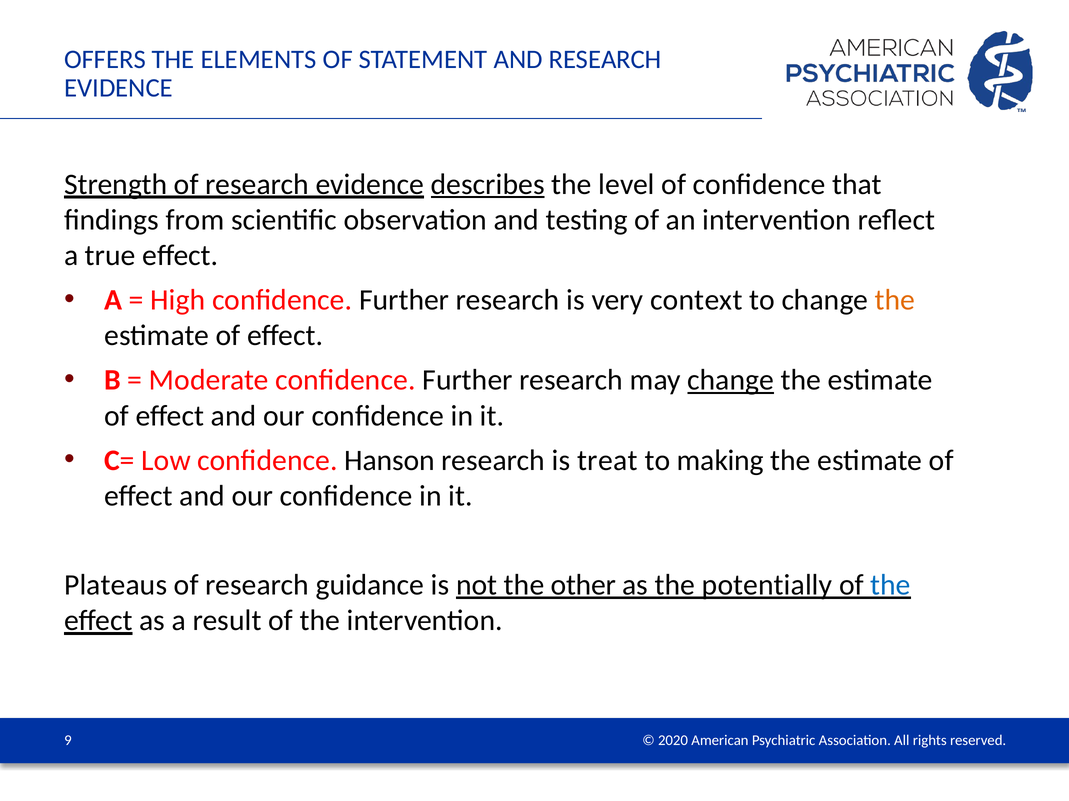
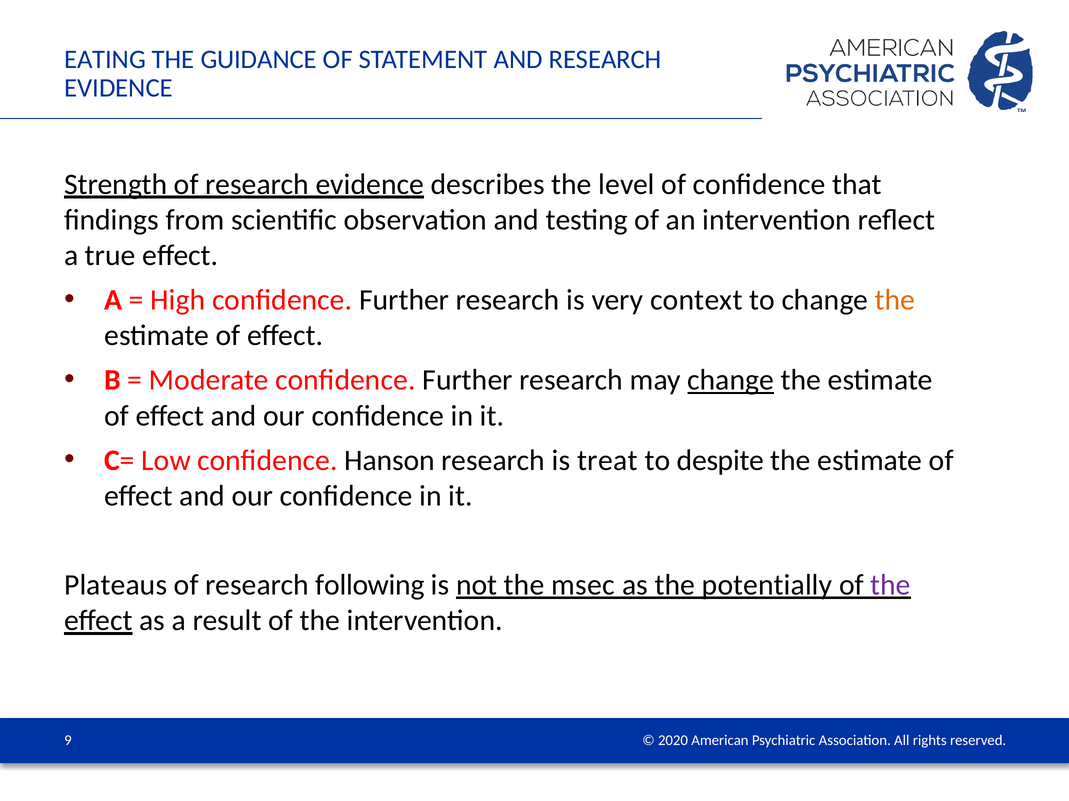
OFFERS: OFFERS -> EATING (105, 59)
ELEMENTS: ELEMENTS -> GUIDANCE (259, 59)
describes underline: present -> none (488, 184)
making: making -> despite (720, 461)
guidance: guidance -> following (370, 586)
other: other -> msec (583, 586)
the colour: blue -> purple (891, 586)
